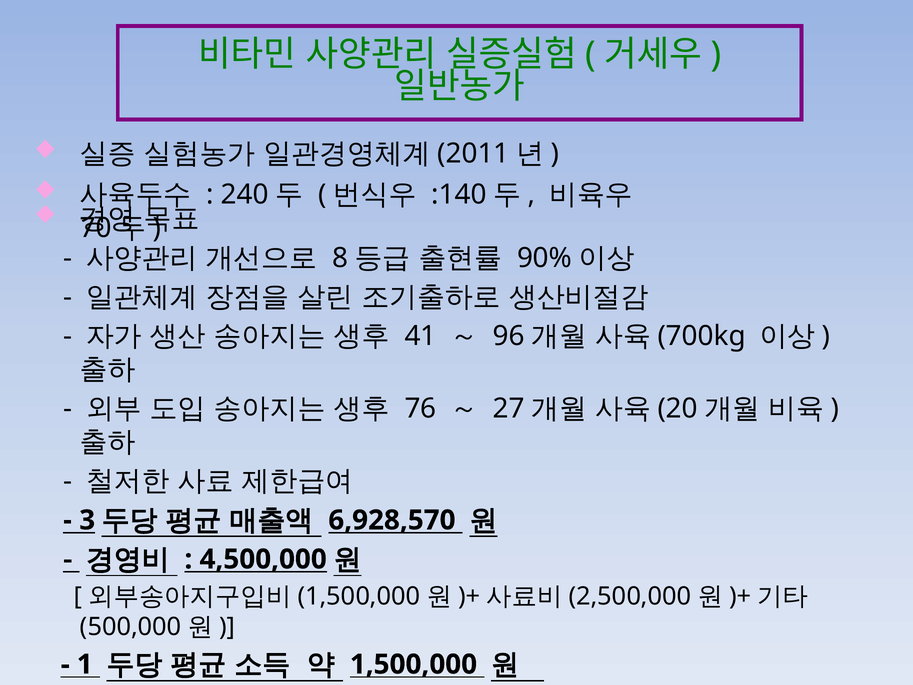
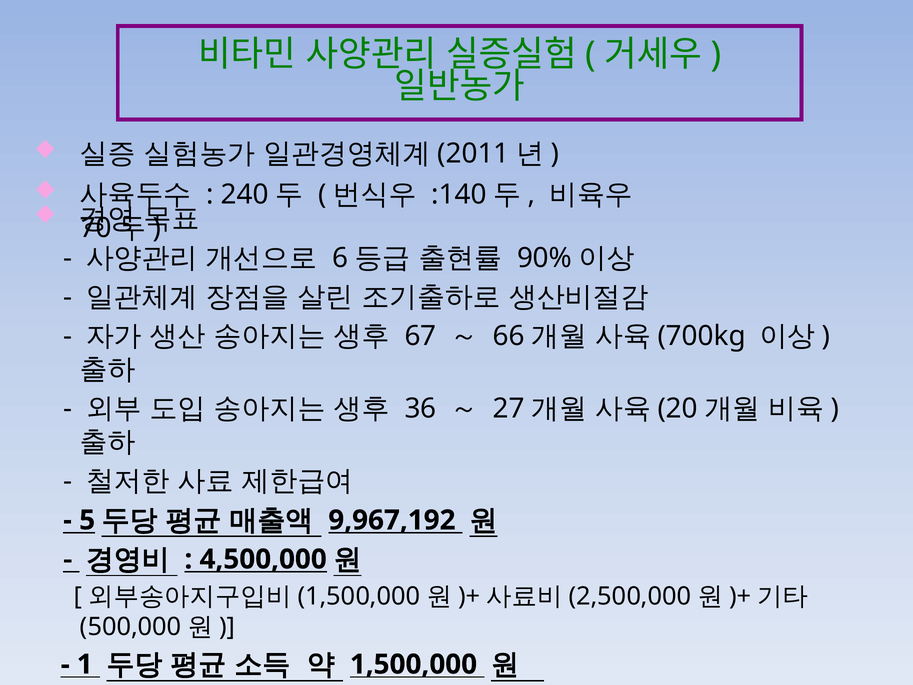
8: 8 -> 6 (340, 258)
41: 41 -> 67 (420, 336)
96: 96 -> 66 (509, 336)
76: 76 -> 36 (420, 408)
3: 3 -> 5 (87, 520)
6,928,570: 6,928,570 -> 9,967,192 (392, 520)
